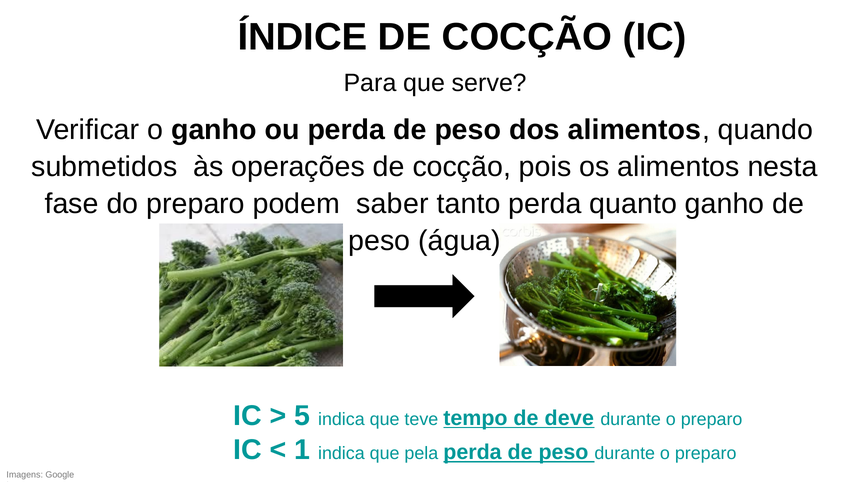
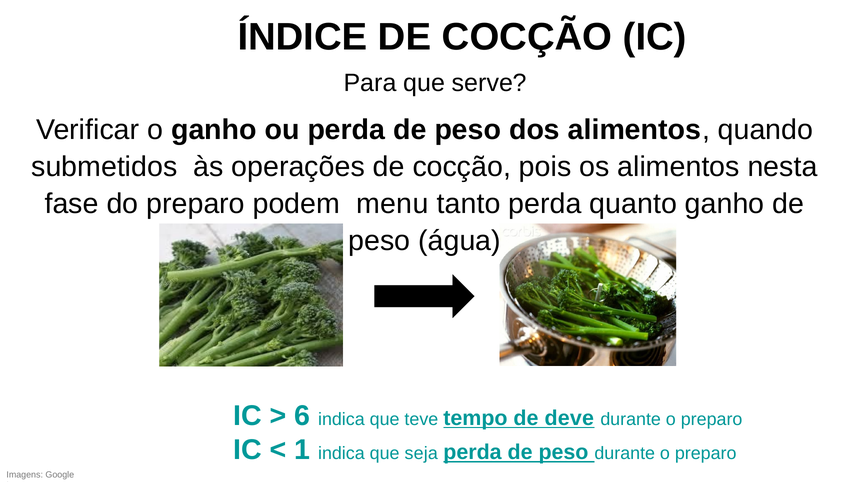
saber: saber -> menu (392, 204)
5: 5 -> 6 (302, 416)
pela: pela -> seja (421, 454)
